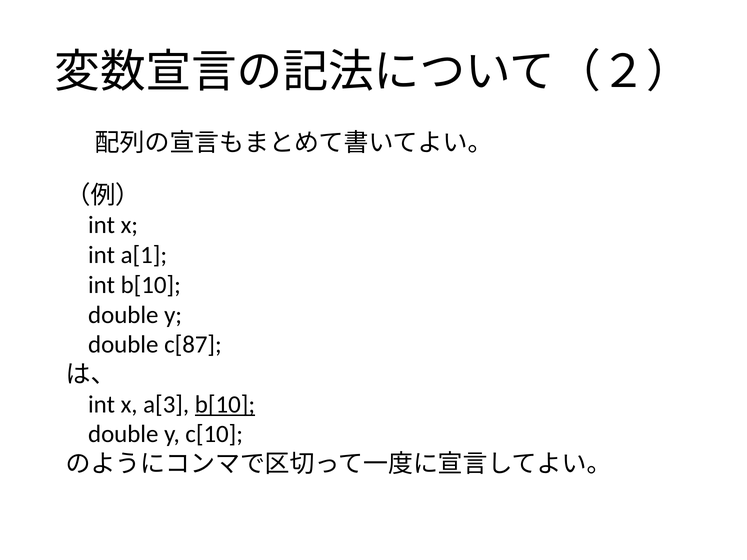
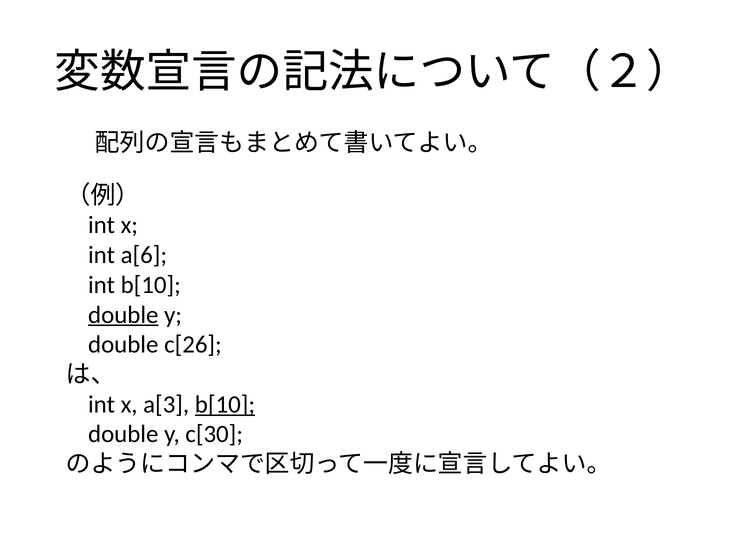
a[1: a[1 -> a[6 (144, 255)
double underline: none -> present (123, 315)
c[87: c[87 -> c[26 (193, 345)
c[10: c[10 -> c[30 (214, 434)
